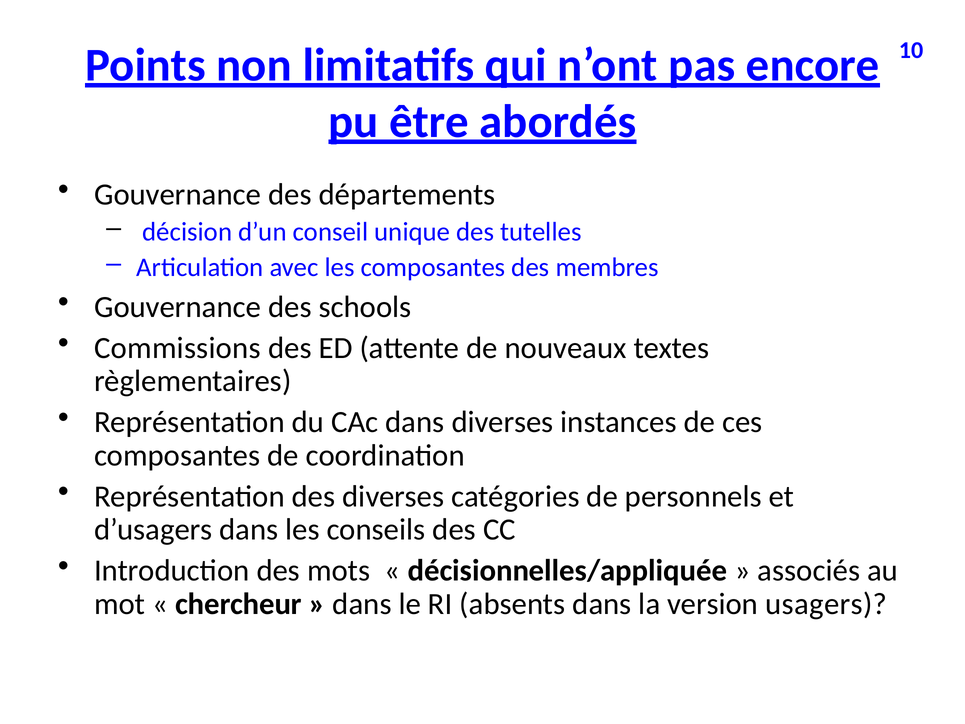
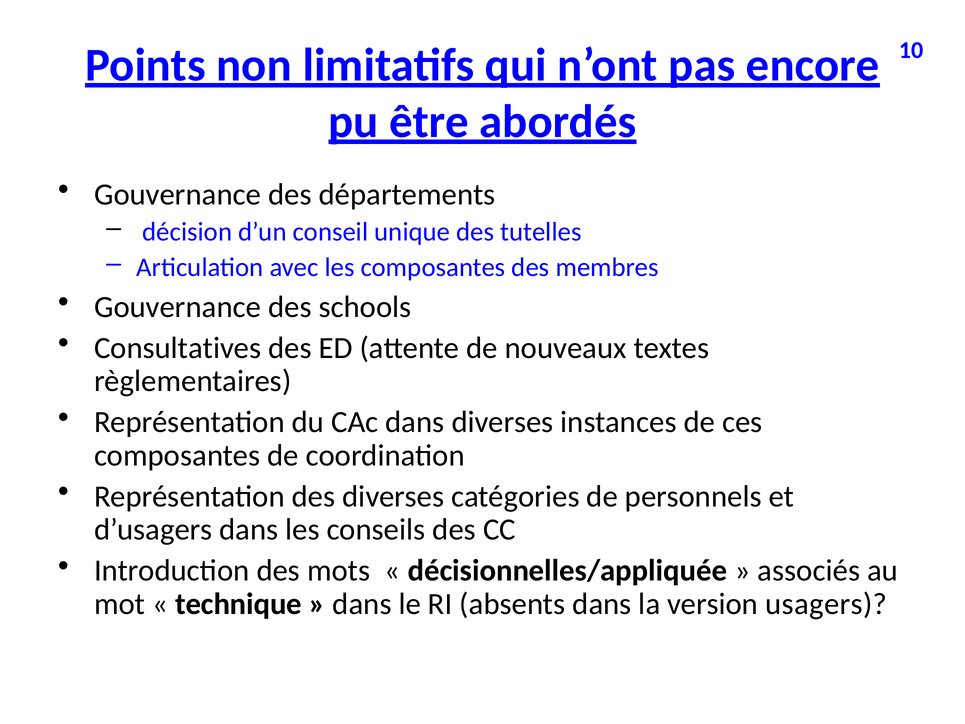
Commissions: Commissions -> Consultatives (178, 348)
chercheur: chercheur -> technique (239, 604)
